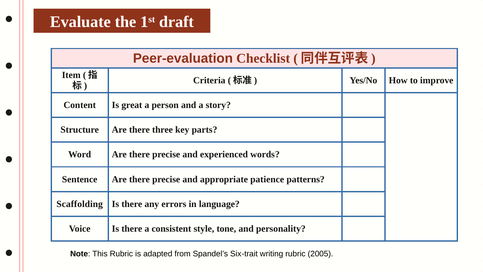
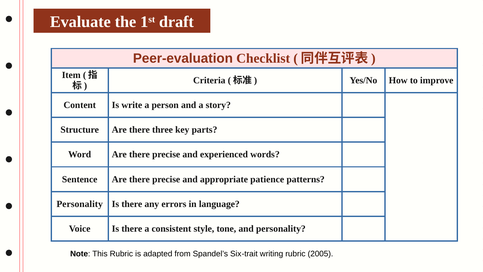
great: great -> write (132, 105)
Scaffolding: Scaffolding -> Personality (80, 204)
